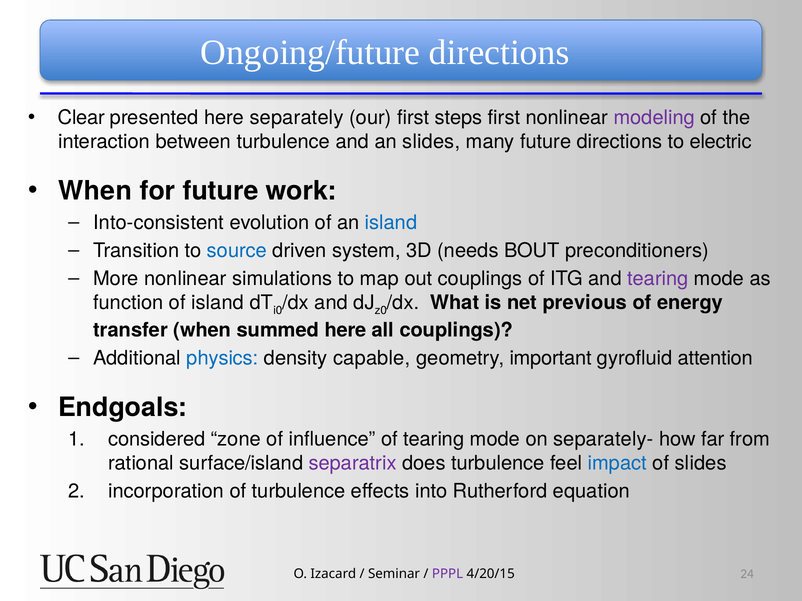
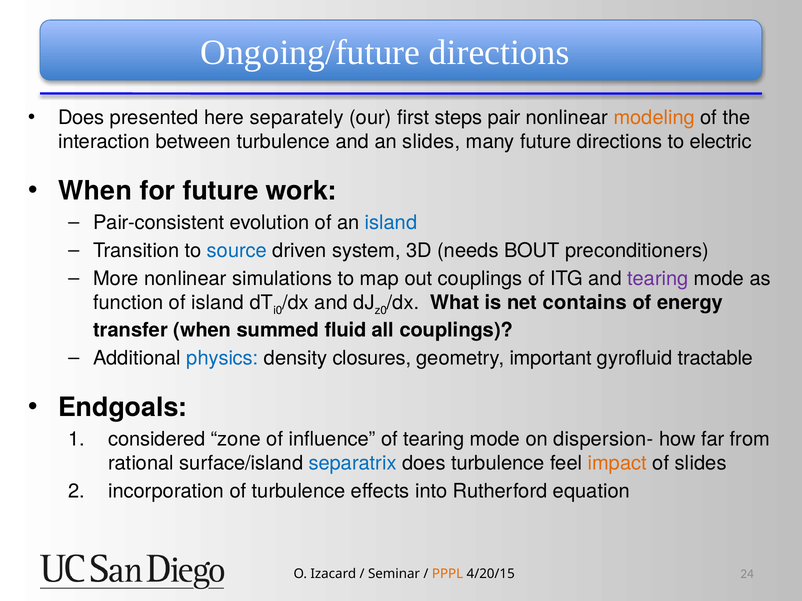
Clear: Clear -> Does (81, 118)
steps first: first -> pair (504, 118)
modeling colour: purple -> orange (654, 118)
Into-consistent: Into-consistent -> Pair-consistent (159, 223)
previous: previous -> contains (585, 303)
summed here: here -> fluid (346, 330)
capable: capable -> closures (372, 358)
attention: attention -> tractable (715, 358)
separately-: separately- -> dispersion- (603, 439)
separatrix colour: purple -> blue (353, 464)
impact colour: blue -> orange (617, 464)
PPPL colour: purple -> orange (448, 574)
